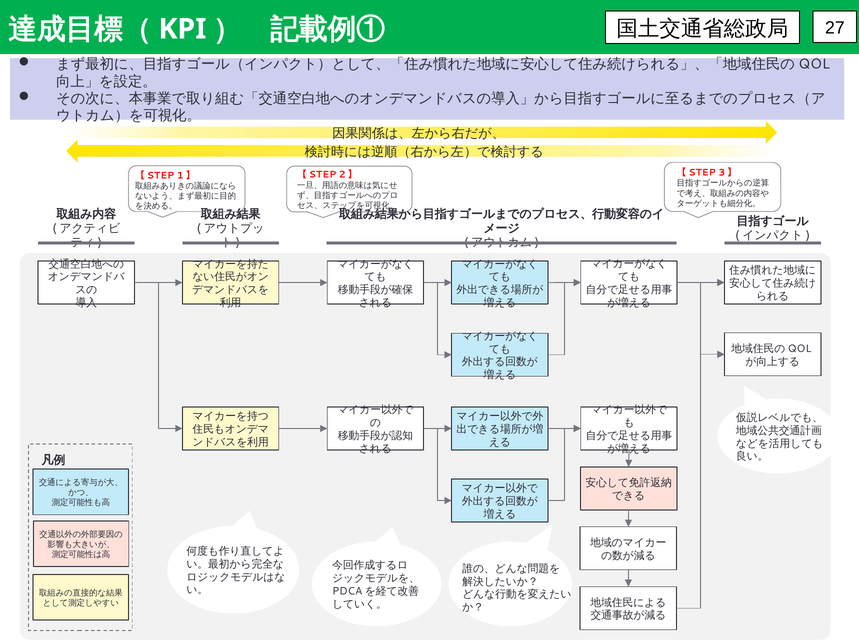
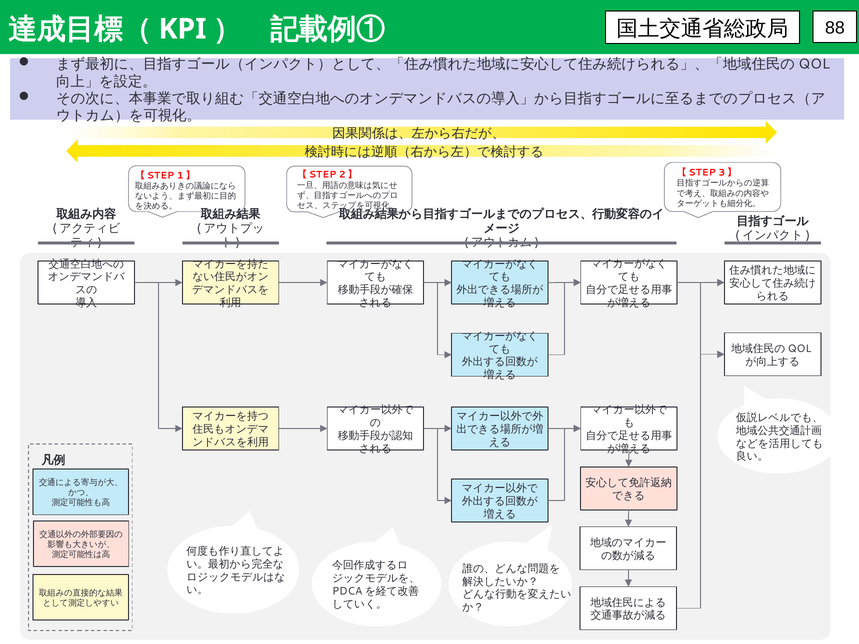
27: 27 -> 88 (835, 28)
